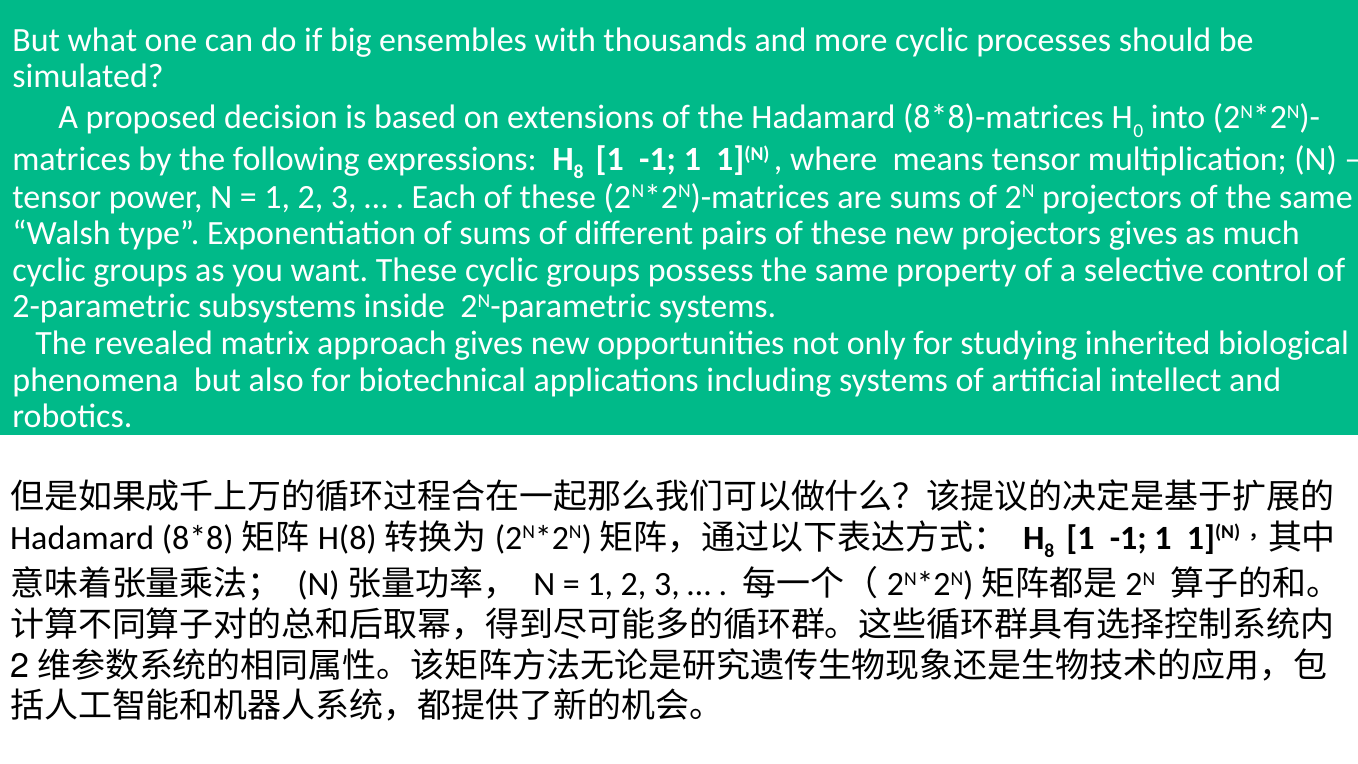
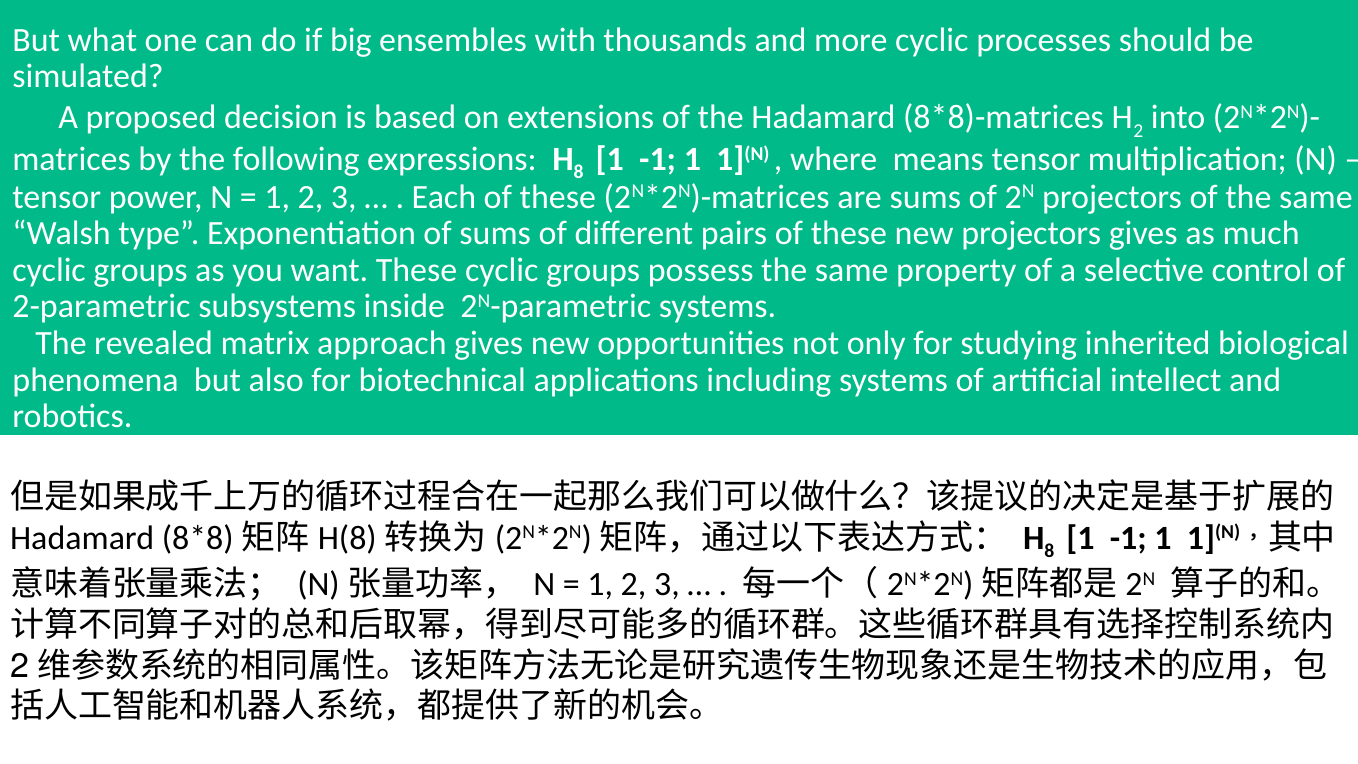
0: 0 -> 2 (1138, 131)
